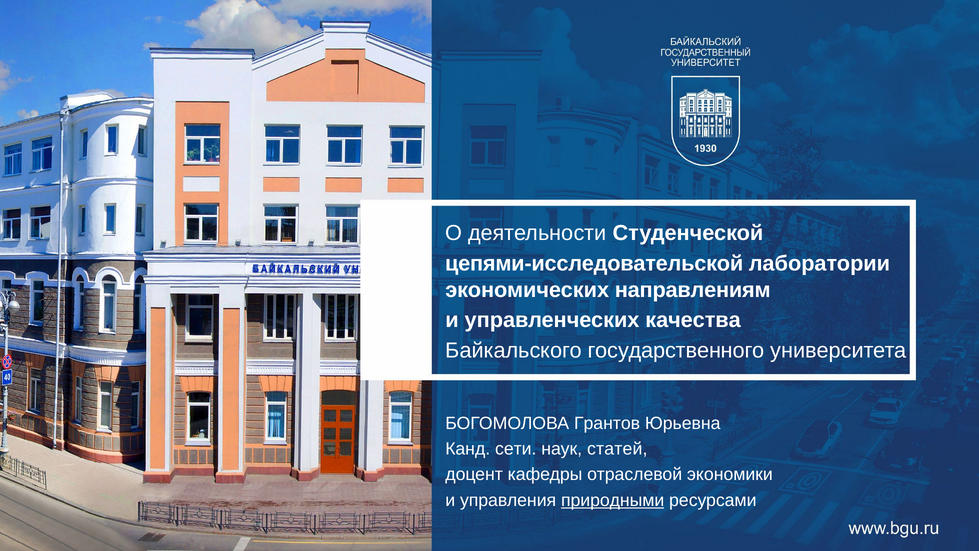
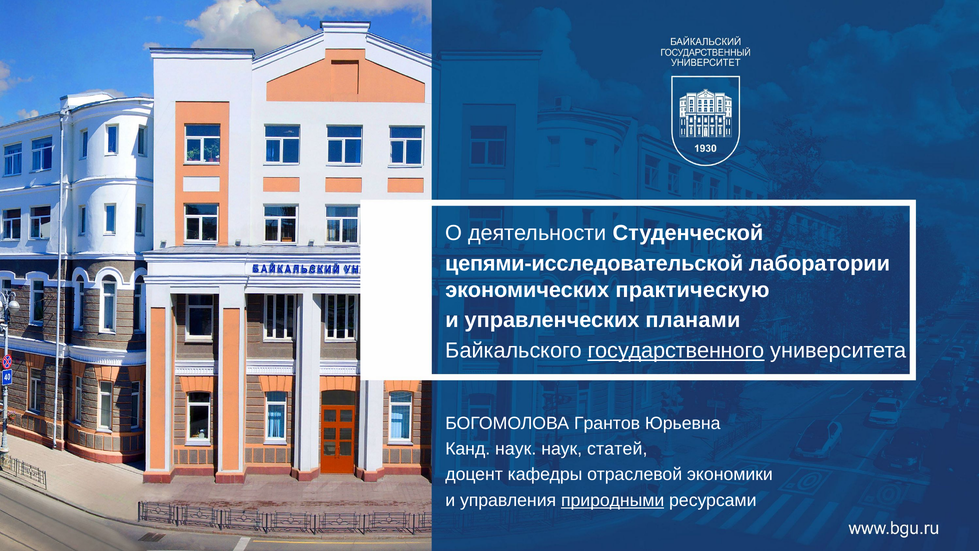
направлениям: направлениям -> практическую (692, 290)
качества: качества -> планами (693, 320)
государственного underline: none -> present (676, 351)
Канд сети: сети -> наук (516, 449)
